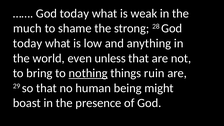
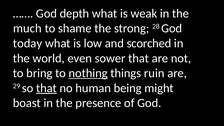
today: today -> depth (74, 13)
anything: anything -> scorched (149, 43)
unless: unless -> sower (110, 58)
that underline: none -> present (46, 88)
